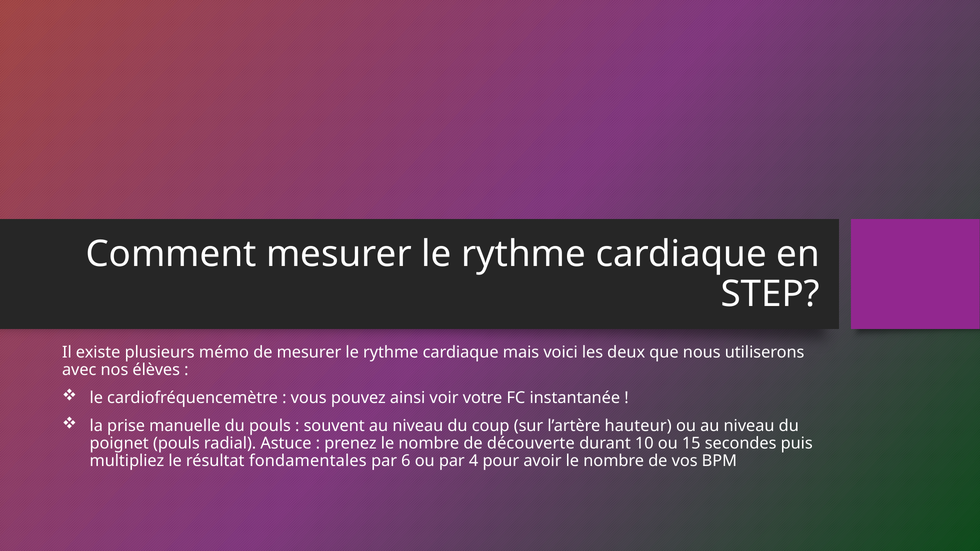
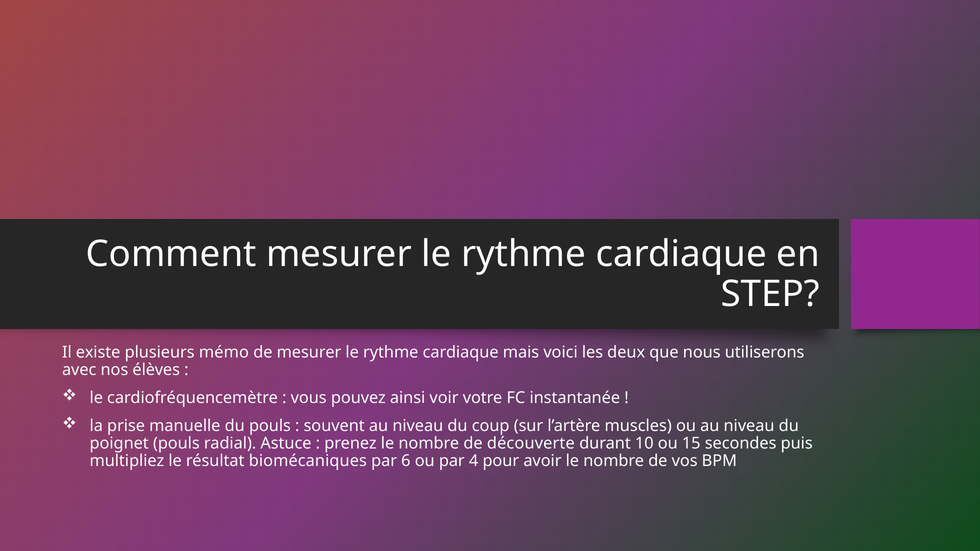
hauteur: hauteur -> muscles (638, 426)
fondamentales: fondamentales -> biomécaniques (308, 461)
